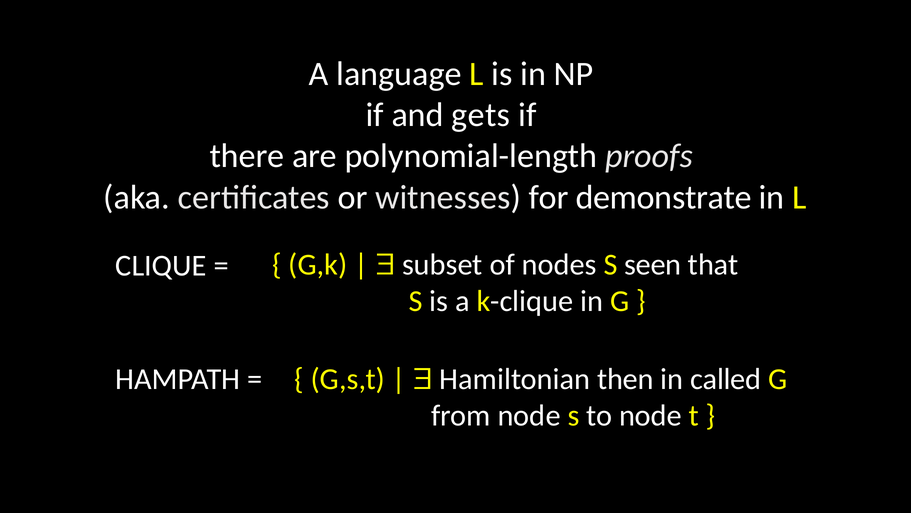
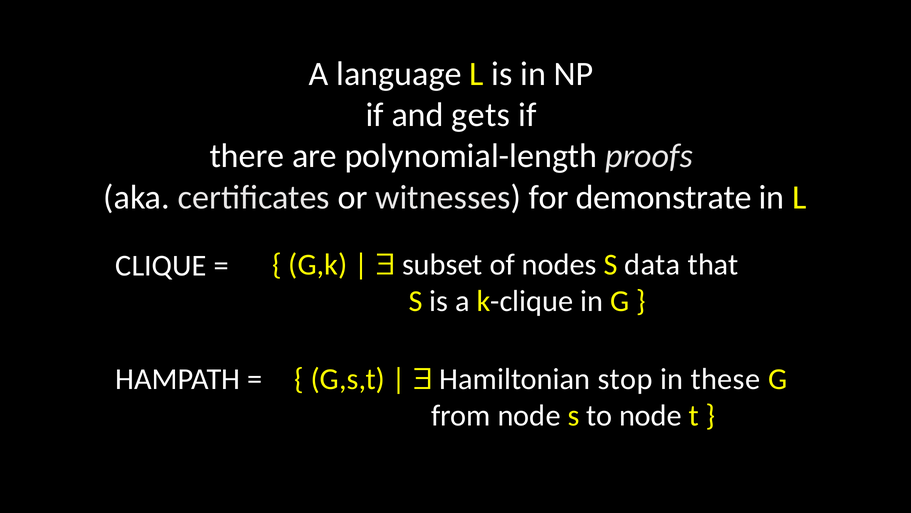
seen: seen -> data (652, 265)
then: then -> stop (625, 379)
called: called -> these (725, 379)
